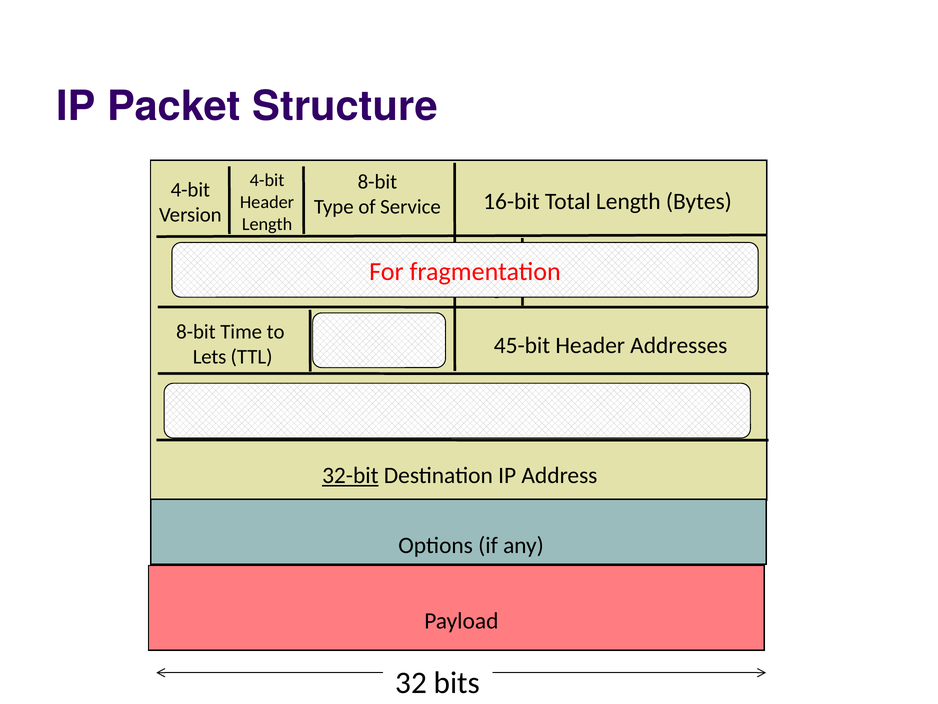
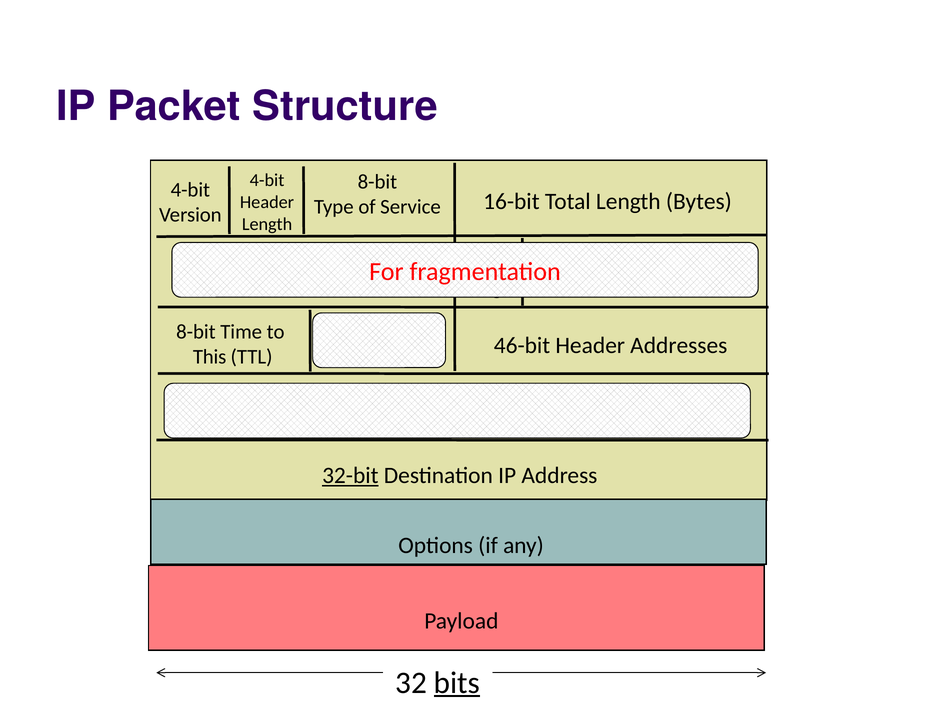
45-bit: 45-bit -> 46-bit (522, 345)
Lets: Lets -> This (210, 357)
bits underline: none -> present (457, 682)
